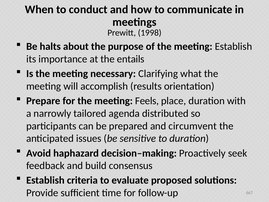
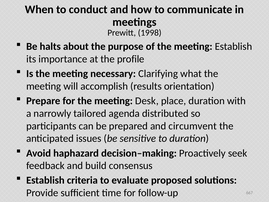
entails: entails -> profile (131, 59)
Feels: Feels -> Desk (147, 101)
